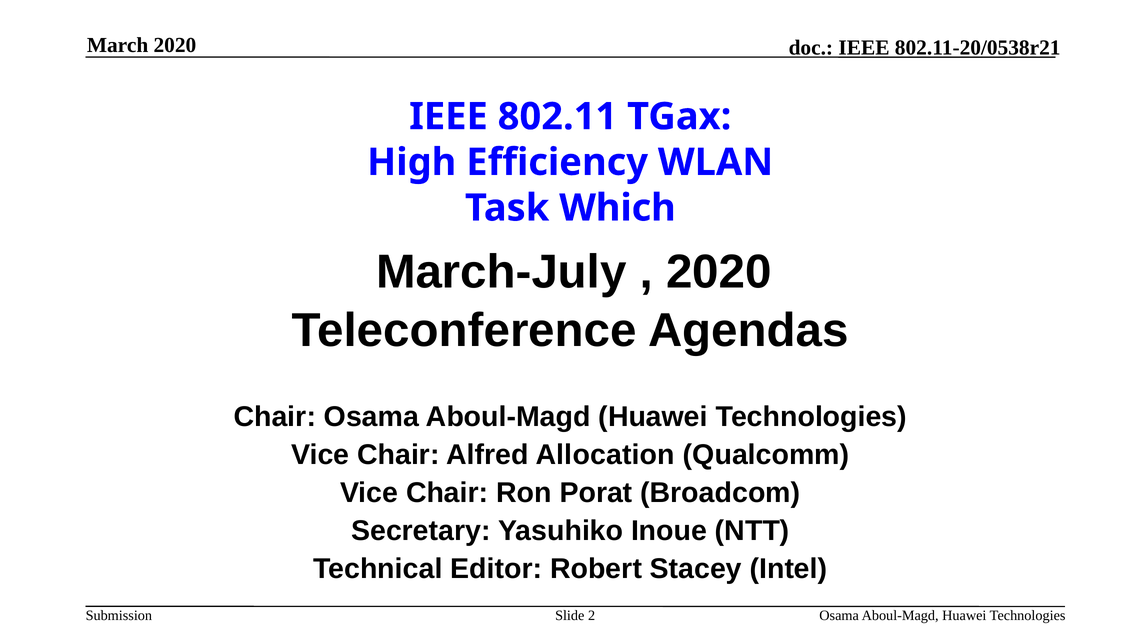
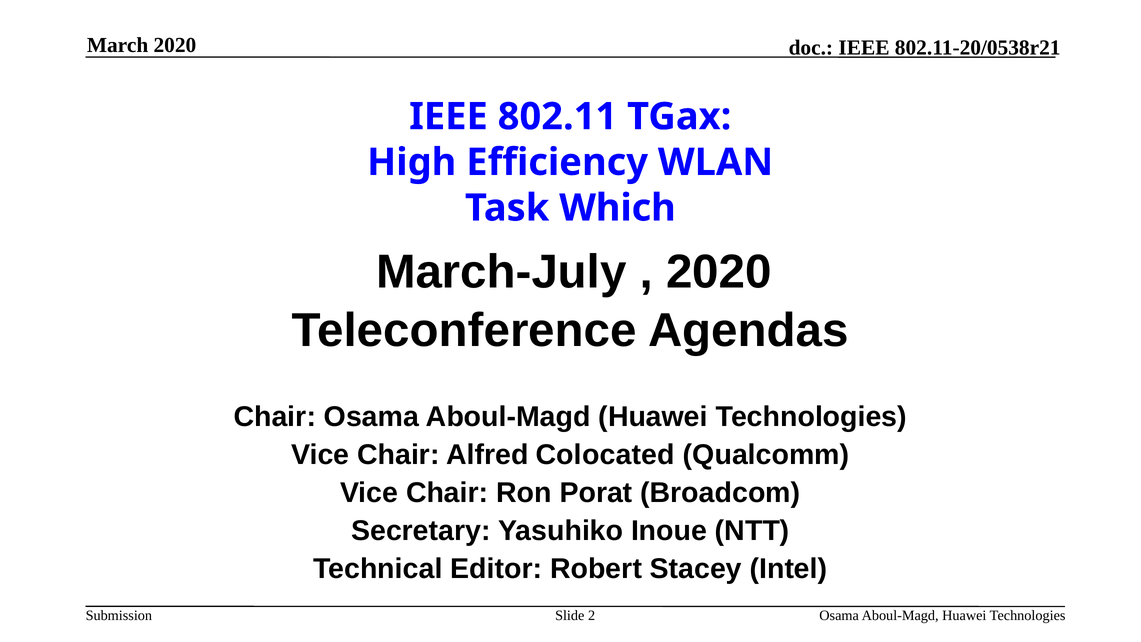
Allocation: Allocation -> Colocated (605, 455)
